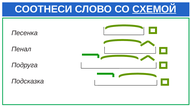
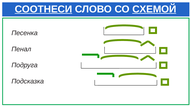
СООТНЕСИ underline: none -> present (43, 9)
